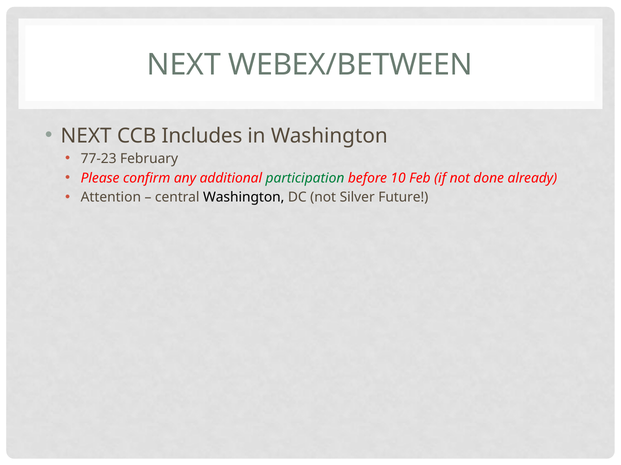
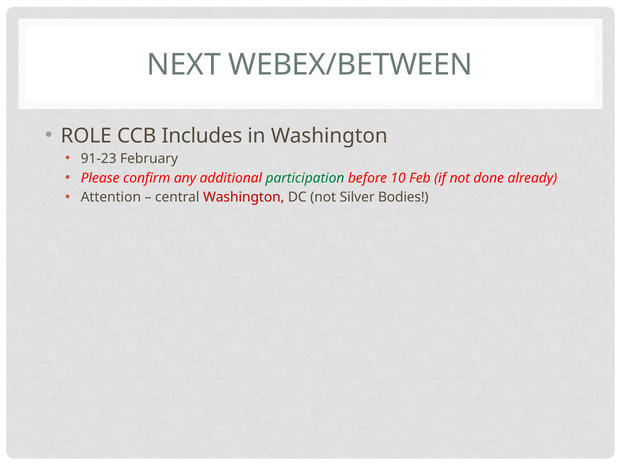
NEXT: NEXT -> ROLE (86, 136)
77-23: 77-23 -> 91-23 (99, 159)
Washington colour: black -> red (244, 198)
Future: Future -> Bodies (403, 198)
